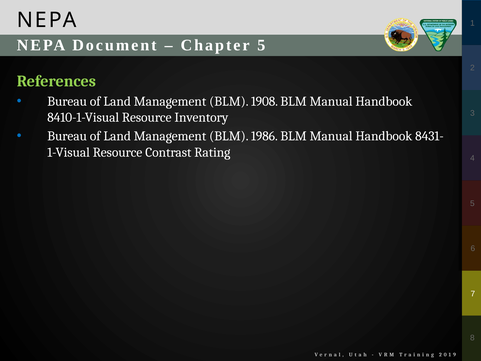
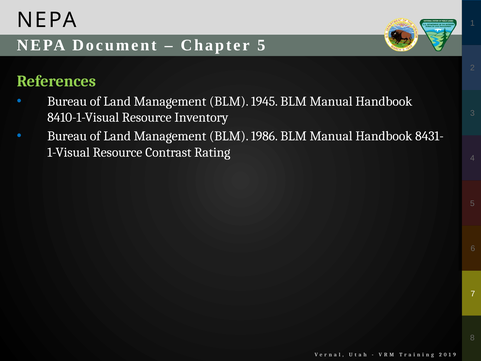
1908: 1908 -> 1945 (264, 101)
